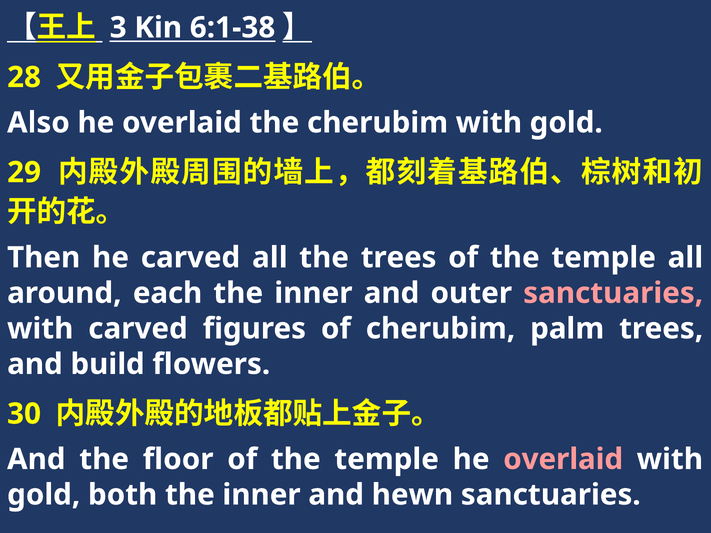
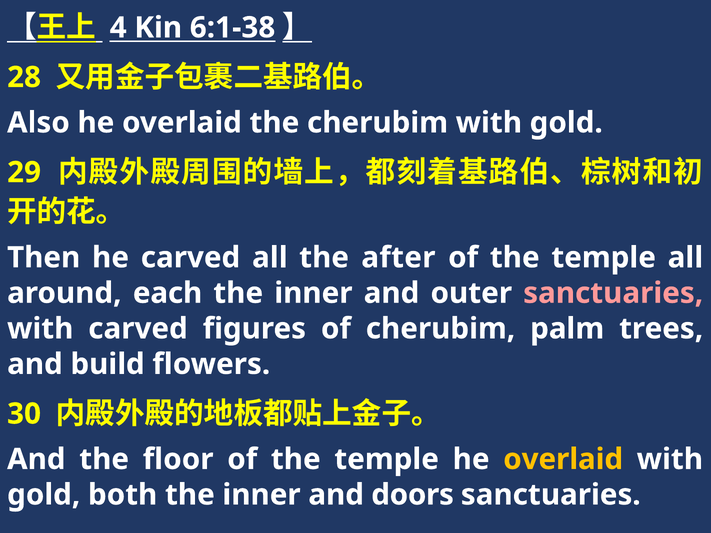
3: 3 -> 4 (118, 28)
the trees: trees -> after (398, 258)
overlaid colour: pink -> yellow (563, 459)
hewn: hewn -> doors (413, 495)
